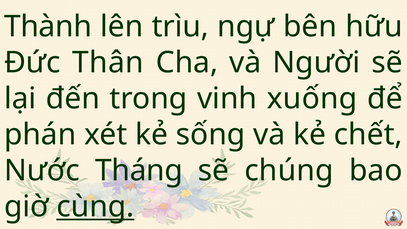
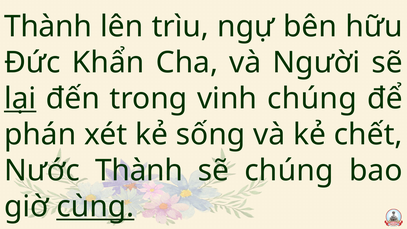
Thân: Thân -> Khẩn (108, 63)
lại underline: none -> present (20, 99)
vinh xuống: xuống -> chúng (312, 99)
Nước Tháng: Tháng -> Thành (139, 171)
